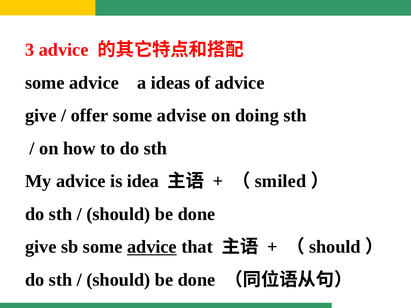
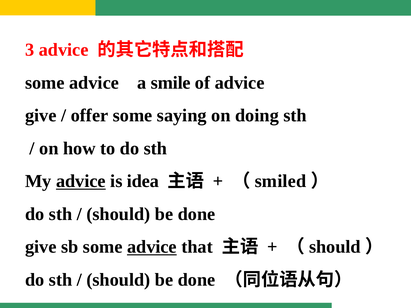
ideas: ideas -> smile (171, 83)
advise: advise -> saying (182, 116)
advice underline: none -> present (81, 181)
